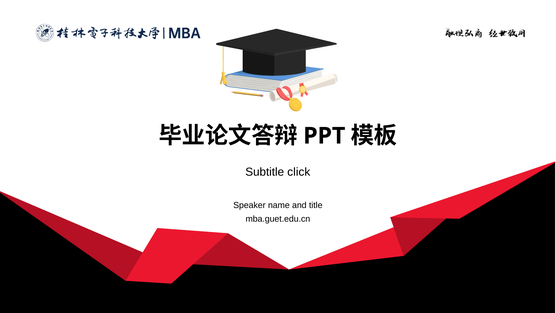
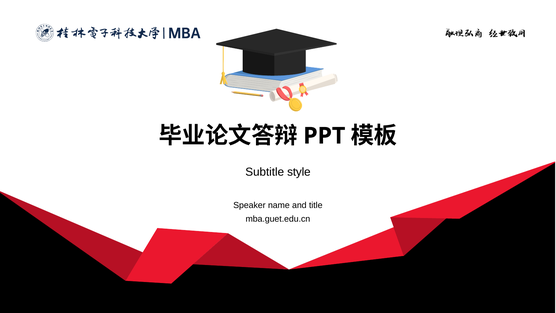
click: click -> style (299, 172)
